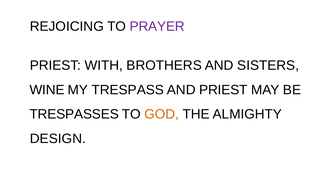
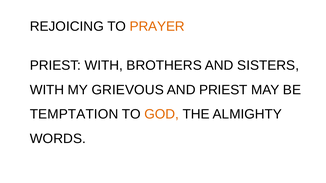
PRAYER colour: purple -> orange (157, 26)
WINE: WINE -> WITH (47, 90)
TRESPASS: TRESPASS -> GRIEVOUS (128, 90)
TRESPASSES: TRESPASSES -> TEMPTATION (74, 114)
DESIGN: DESIGN -> WORDS (58, 139)
